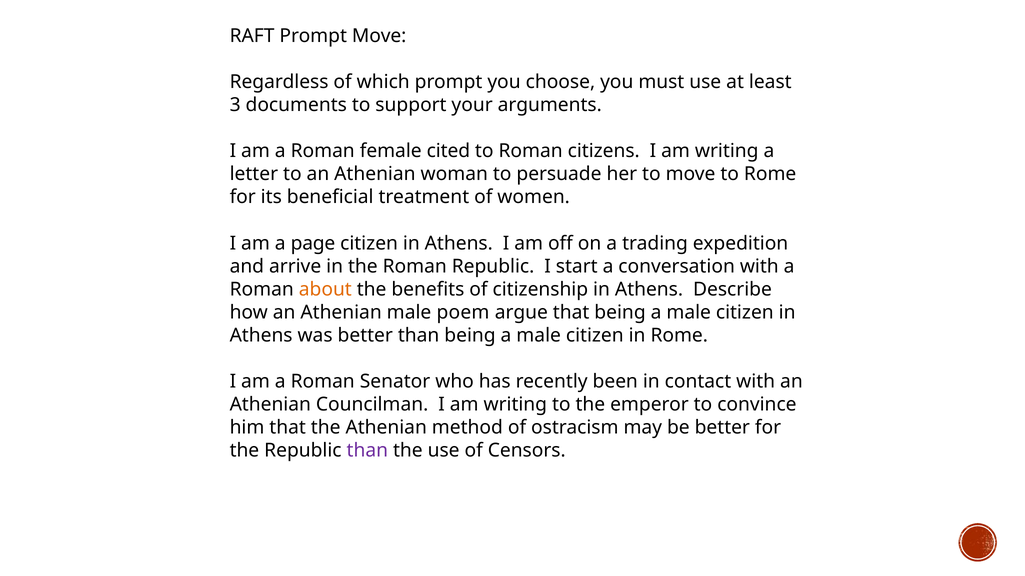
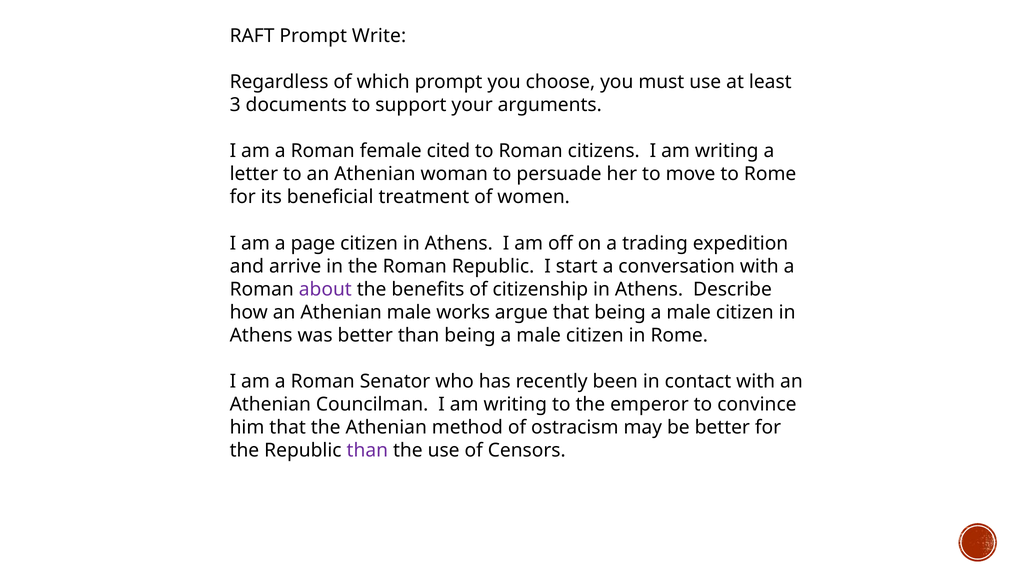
Prompt Move: Move -> Write (379, 36)
about colour: orange -> purple (325, 290)
poem: poem -> works (463, 313)
